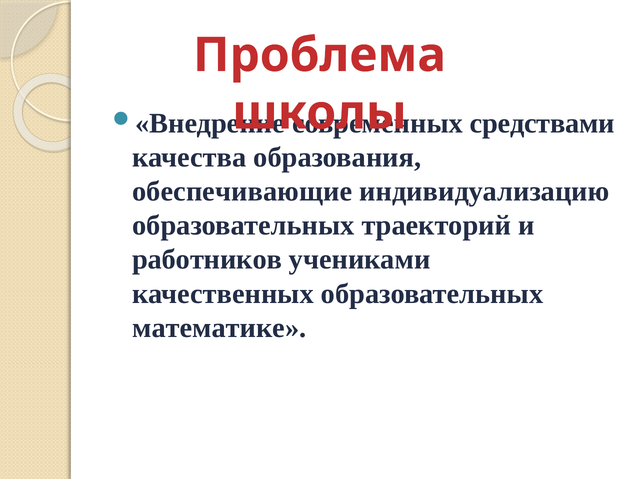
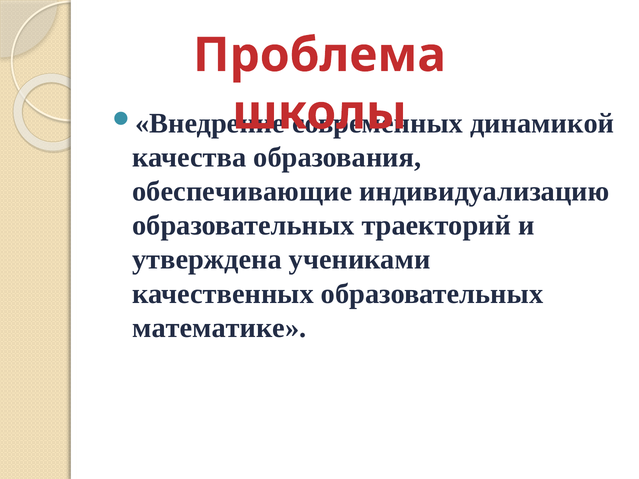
средствами: средствами -> динамикой (542, 123)
работников: работников -> утверждена (207, 260)
